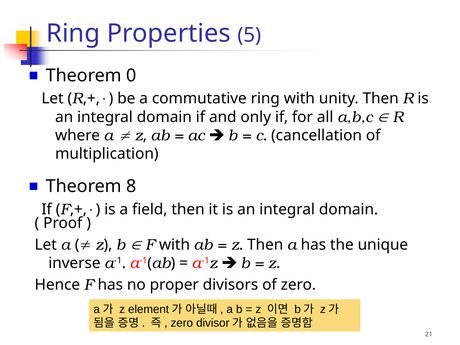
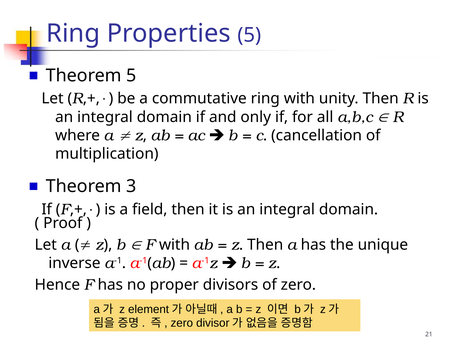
Theorem 0: 0 -> 5 (131, 76)
8: 8 -> 3 (131, 186)
